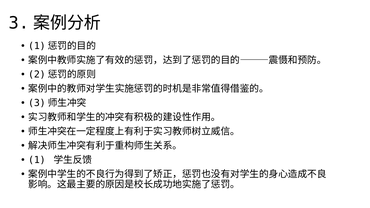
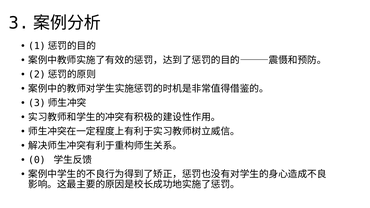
1: 1 -> 0 (37, 160)
